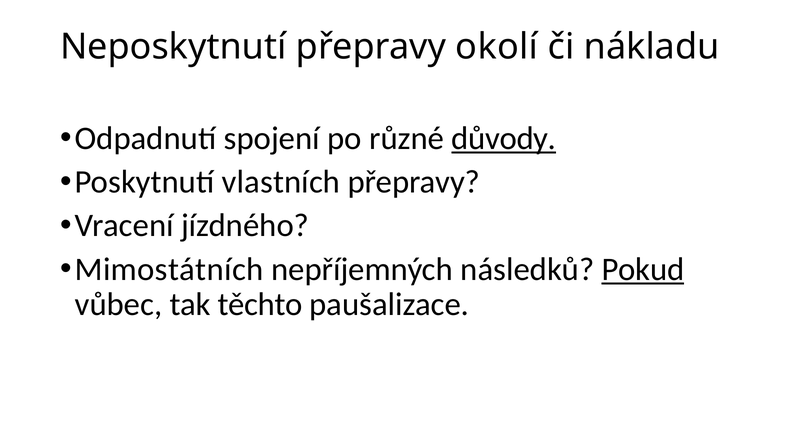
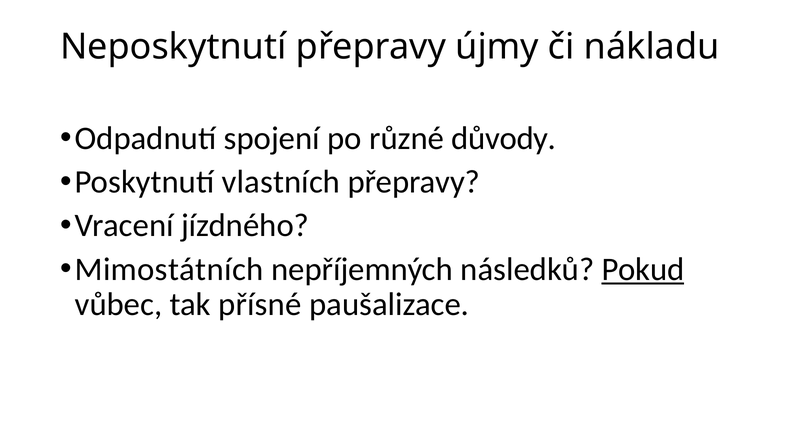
okolí: okolí -> újmy (497, 47)
důvody underline: present -> none (504, 138)
těchto: těchto -> přísné (260, 304)
